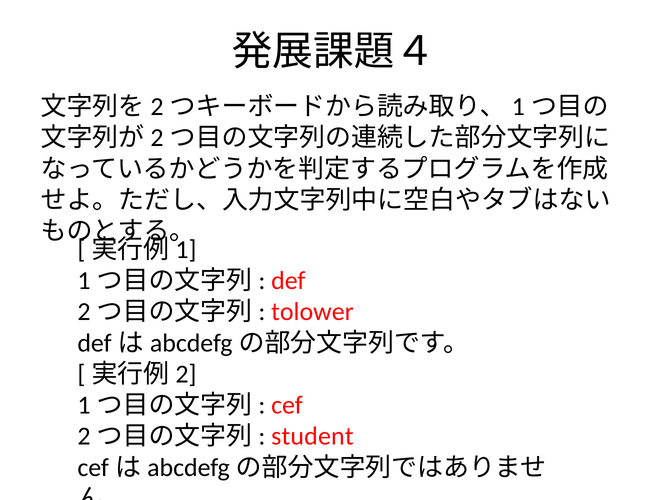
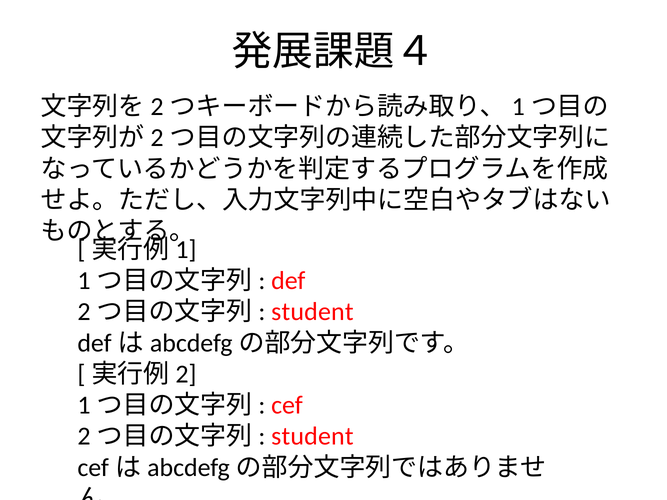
tolower: tolower -> student (312, 312)
